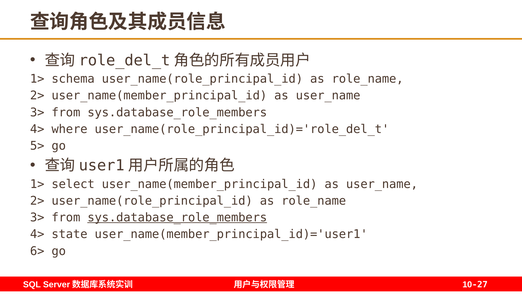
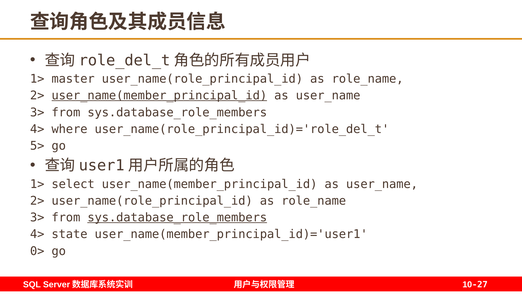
schema: schema -> master (73, 79)
user_name(member_principal_id underline: none -> present (159, 96)
6>: 6> -> 0> (37, 251)
